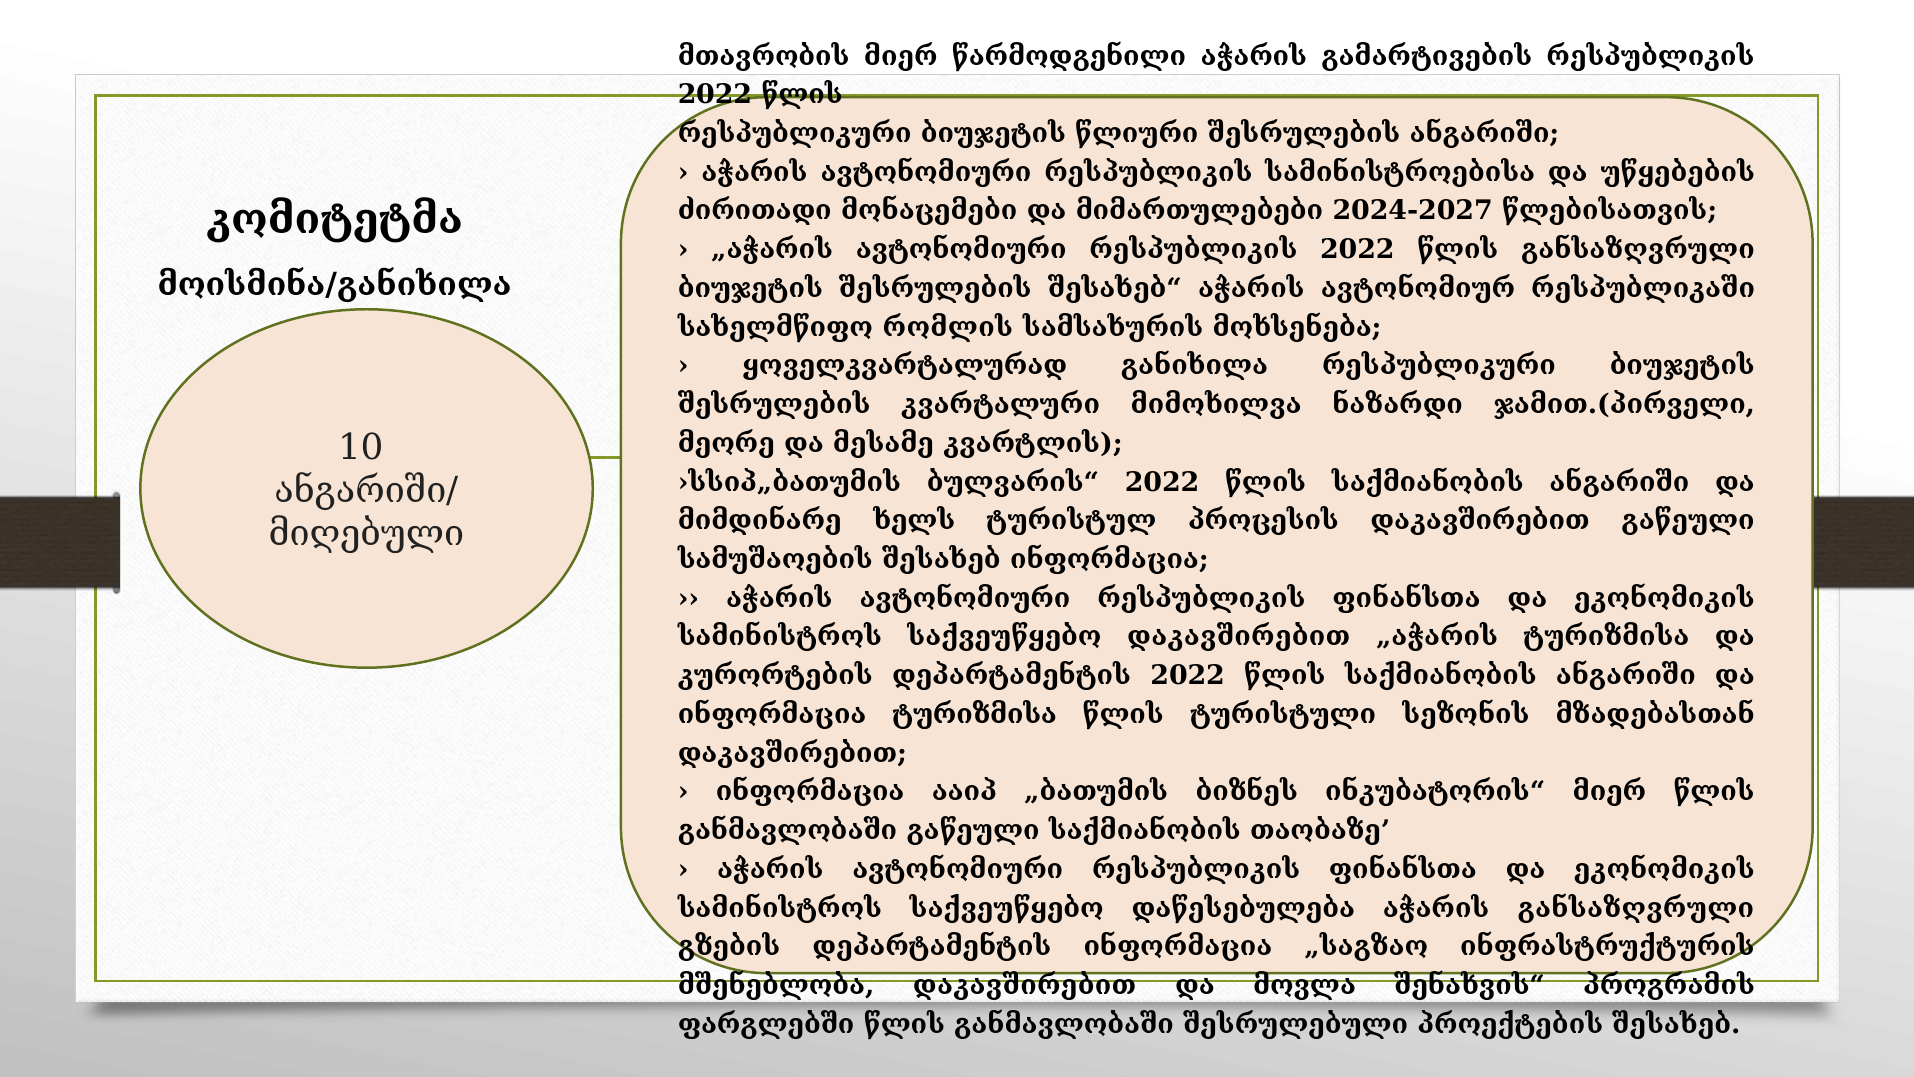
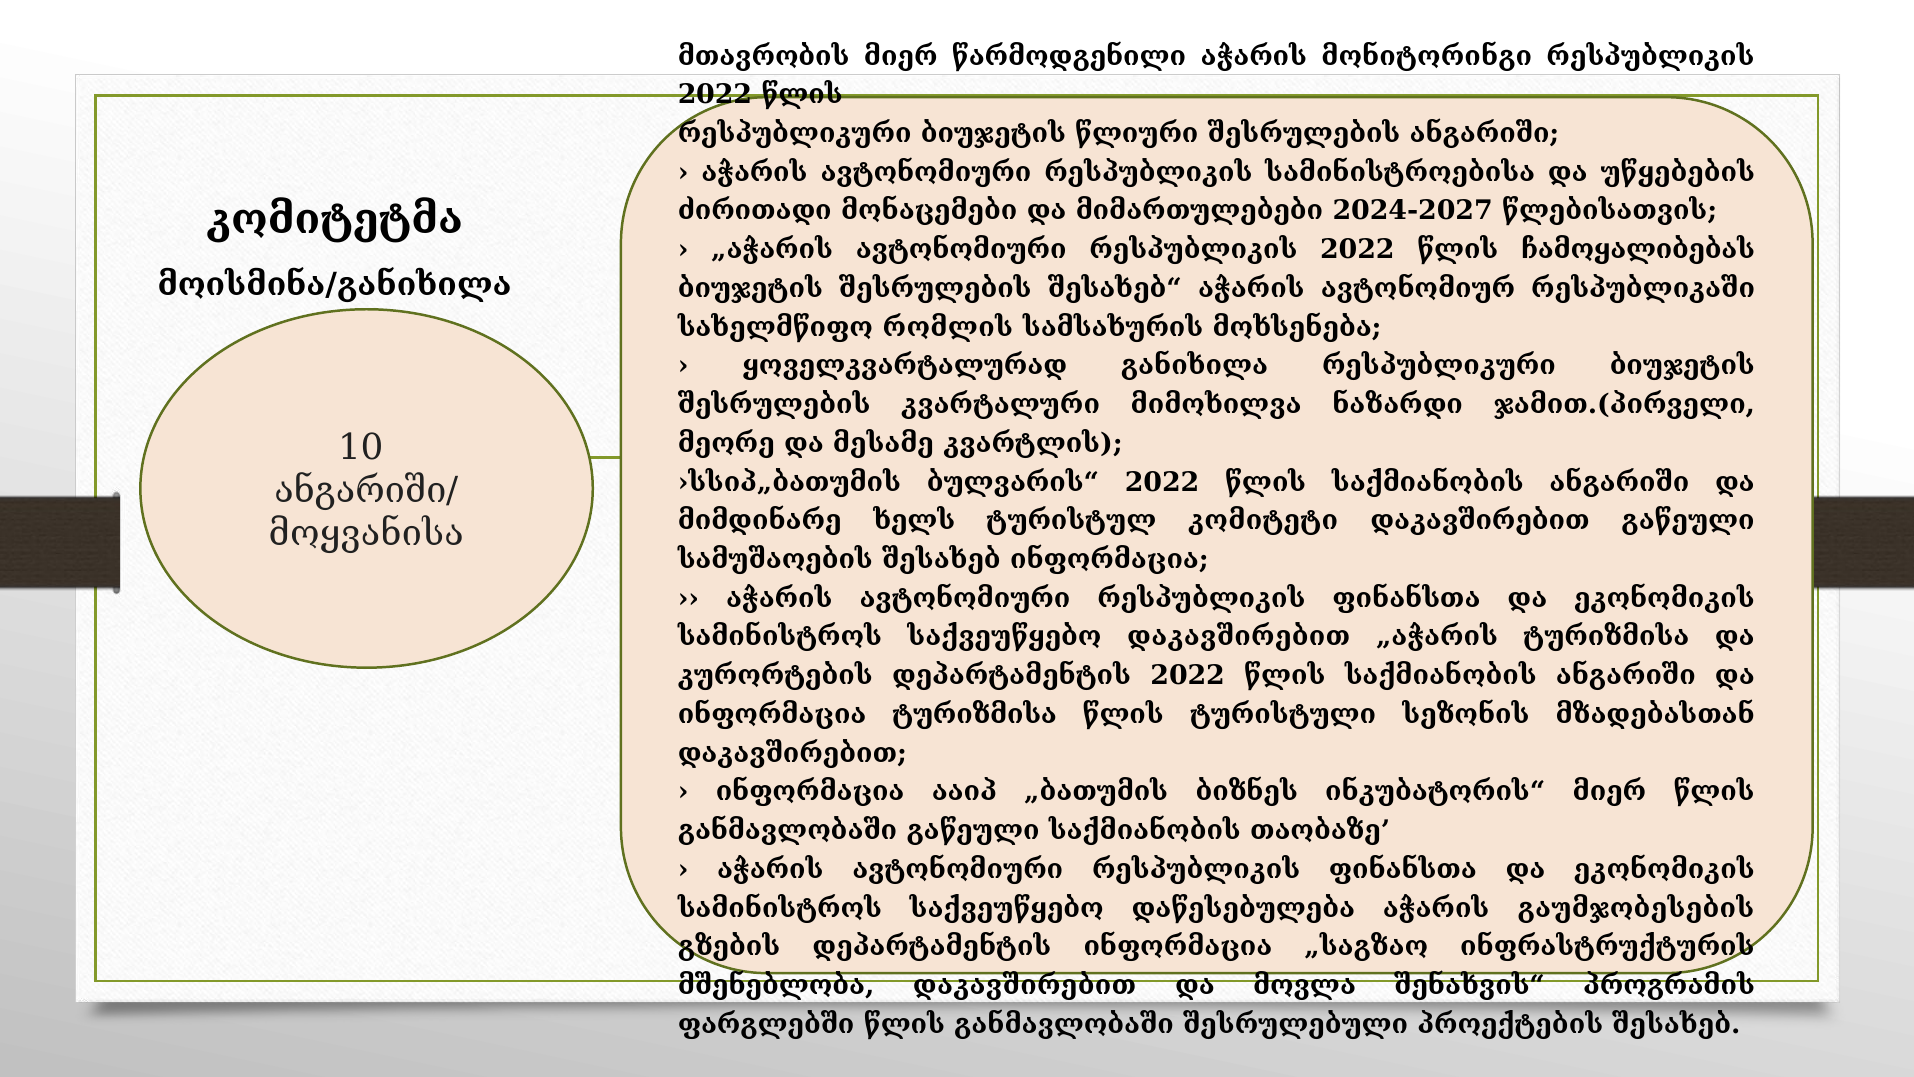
გამარტივების: გამარტივების -> მონიტორინგი (1427, 56)
წლის განსაზღვრული: განსაზღვრული -> ჩამოყალიბებას (1638, 250)
პროცესის: პროცესის -> კომიტეტი (1263, 521)
მიღებული: მიღებული -> მოყვანისა (366, 534)
აჭარის განსაზღვრული: განსაზღვრული -> გაუმჯობესების (1636, 908)
